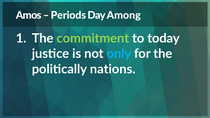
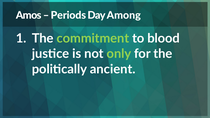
today: today -> blood (164, 38)
only colour: light blue -> light green (119, 54)
nations: nations -> ancient (113, 69)
